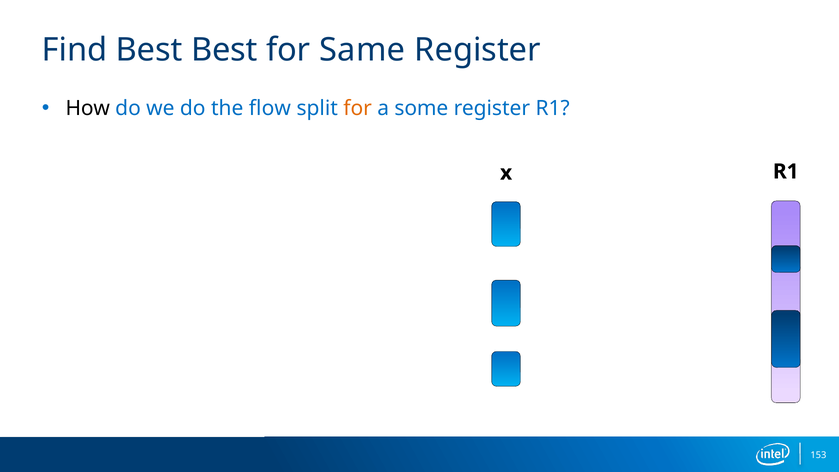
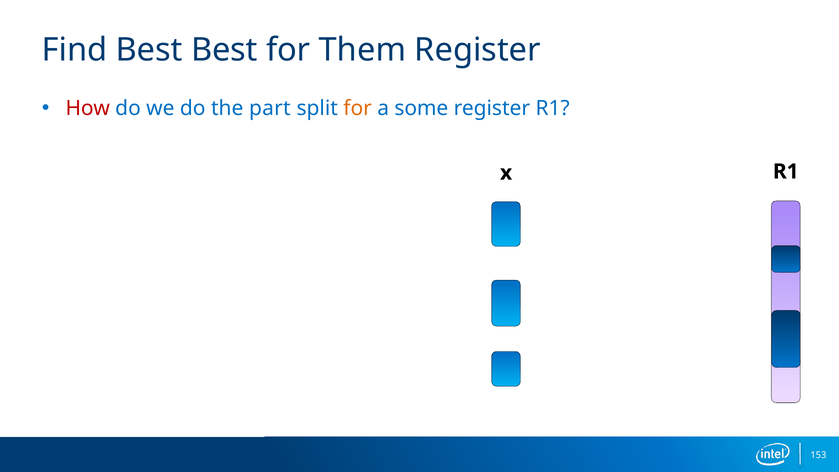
Same: Same -> Them (362, 50)
How colour: black -> red (88, 108)
flow: flow -> part (270, 108)
